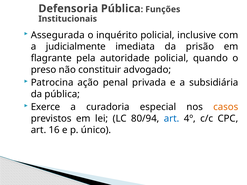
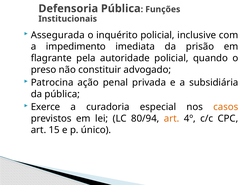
judicialmente: judicialmente -> impedimento (76, 47)
art colour: blue -> orange (172, 119)
16: 16 -> 15 (54, 130)
